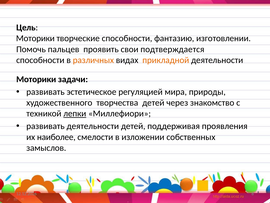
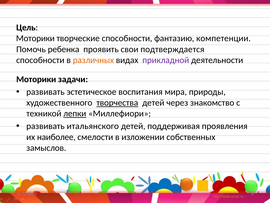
изготовлении: изготовлении -> компетенции (223, 38)
пальцев: пальцев -> ребенка (64, 49)
прикладной colour: orange -> purple (166, 60)
регуляцией: регуляцией -> воспитания (141, 92)
творчества underline: none -> present (117, 102)
развивать деятельности: деятельности -> итальянского (93, 126)
